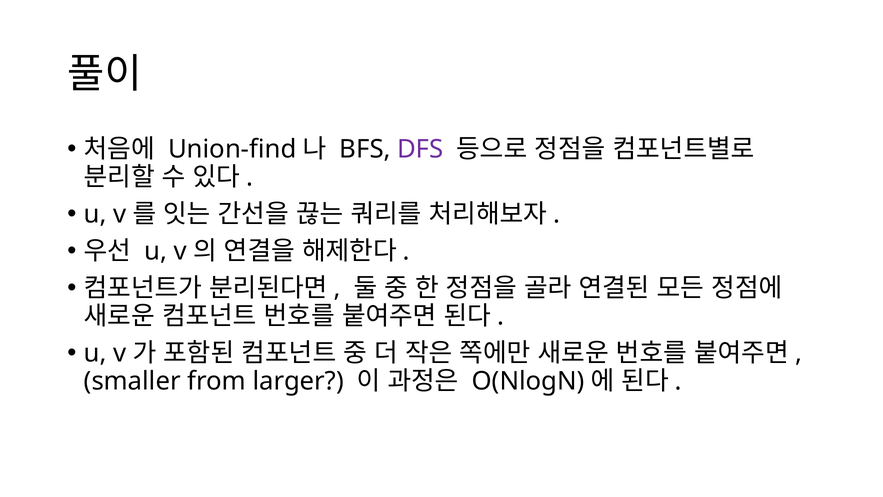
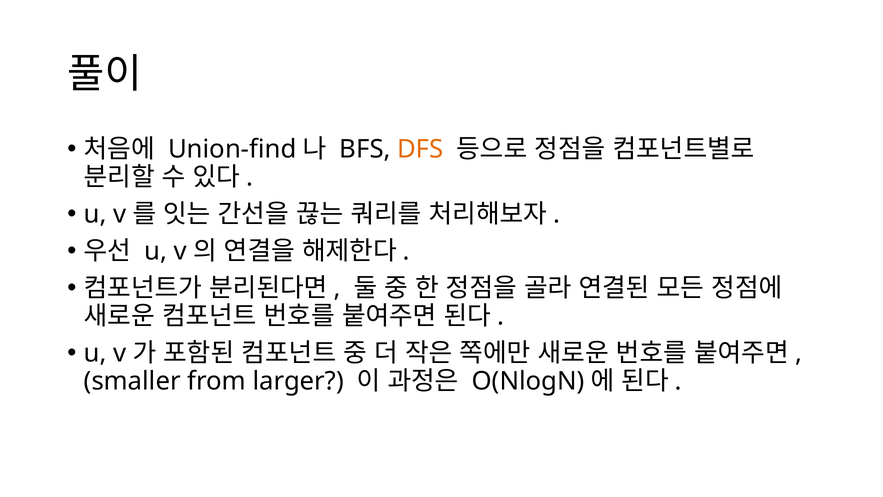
DFS colour: purple -> orange (420, 149)
